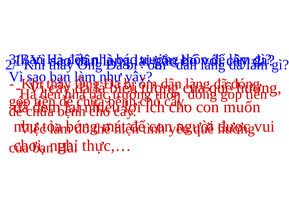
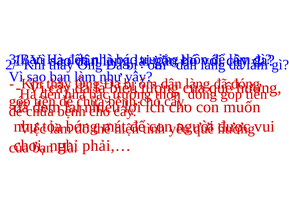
thực,…: thực,… -> phải,… (107, 145)
